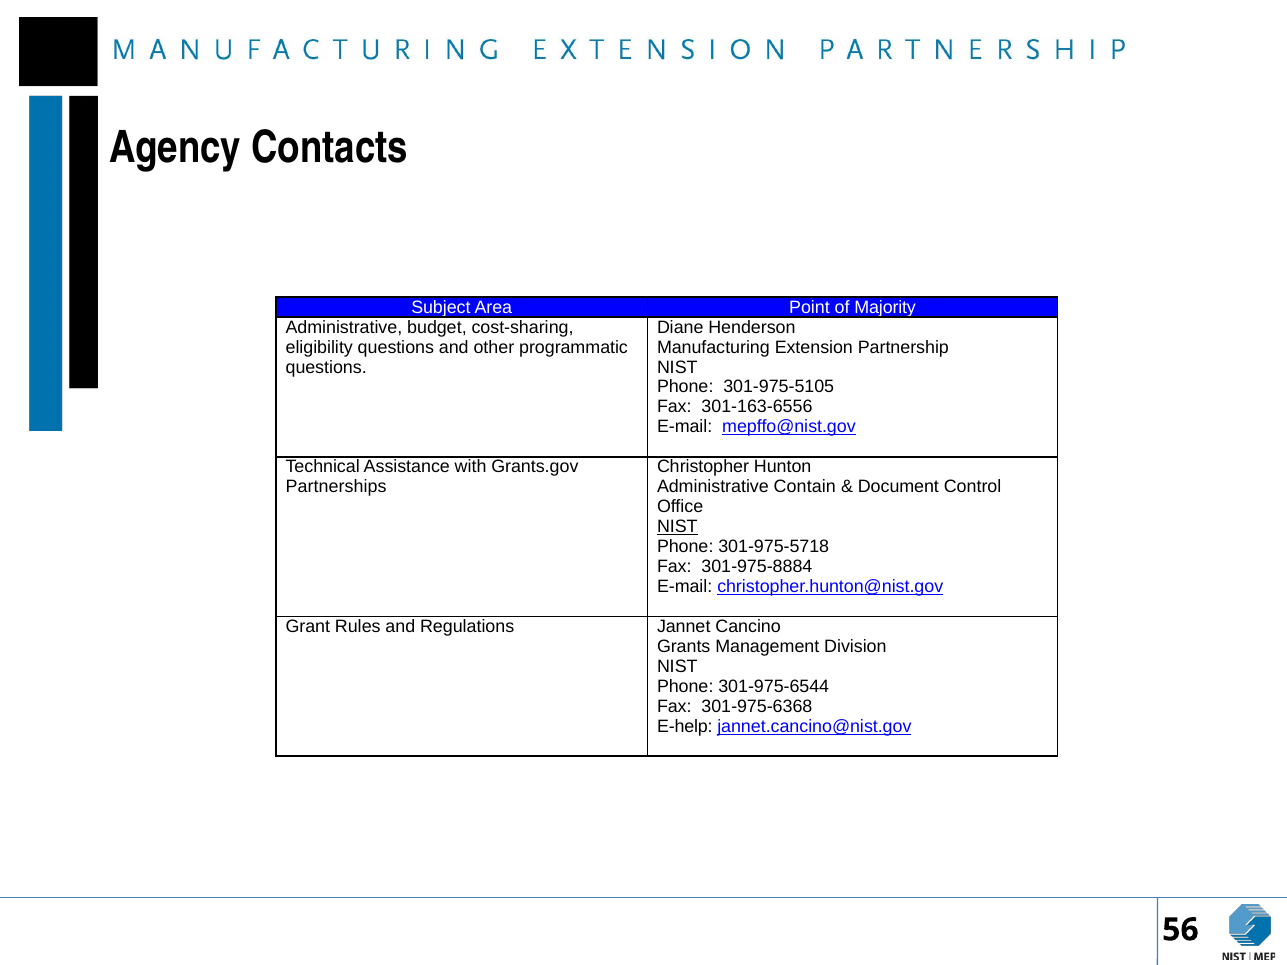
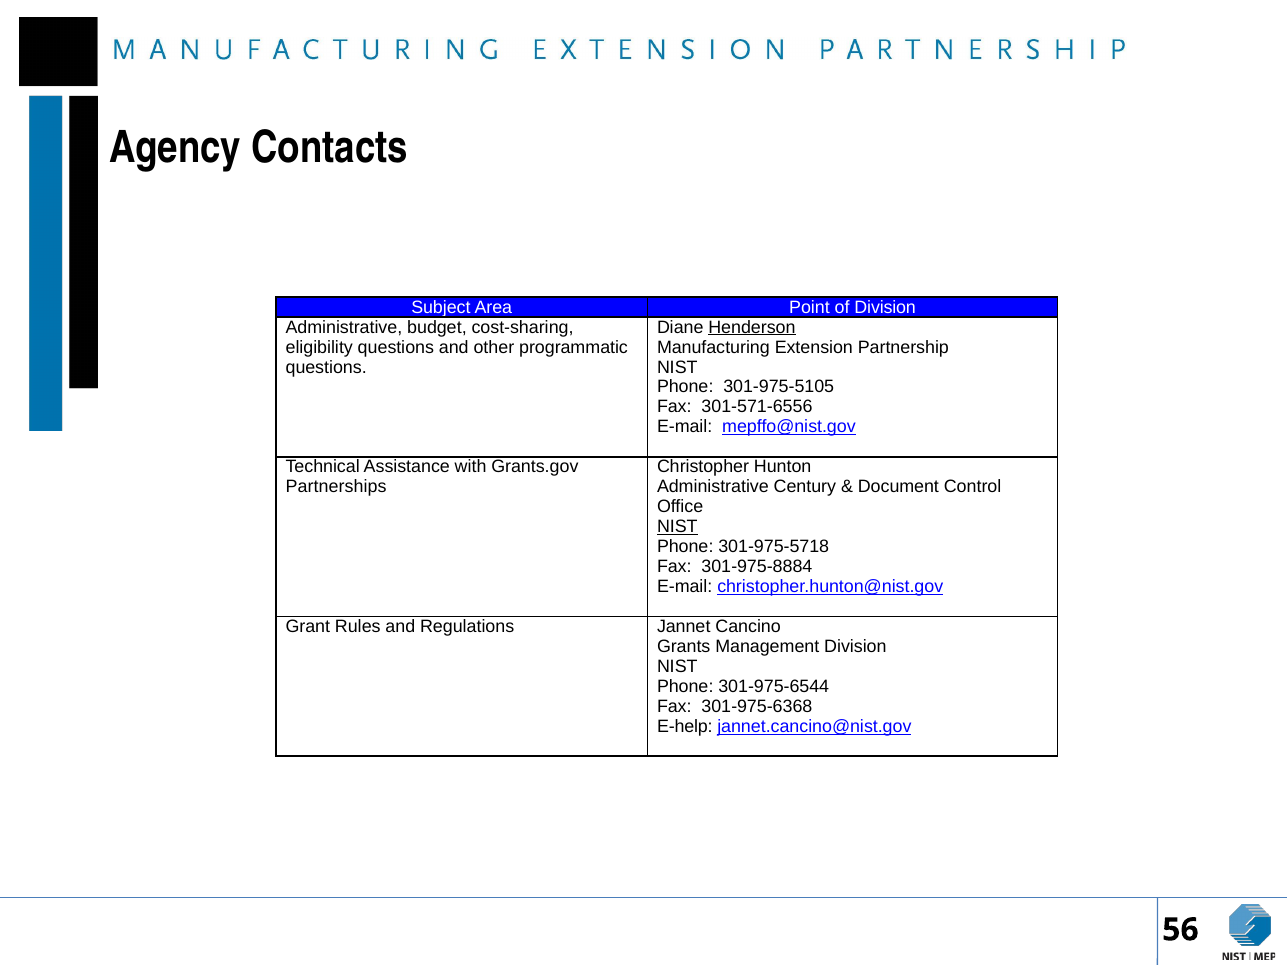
of Majority: Majority -> Division (885, 307)
Henderson underline: none -> present (752, 327)
301-163-6556: 301-163-6556 -> 301-571-6556 (757, 407)
Contain: Contain -> Century (805, 487)
